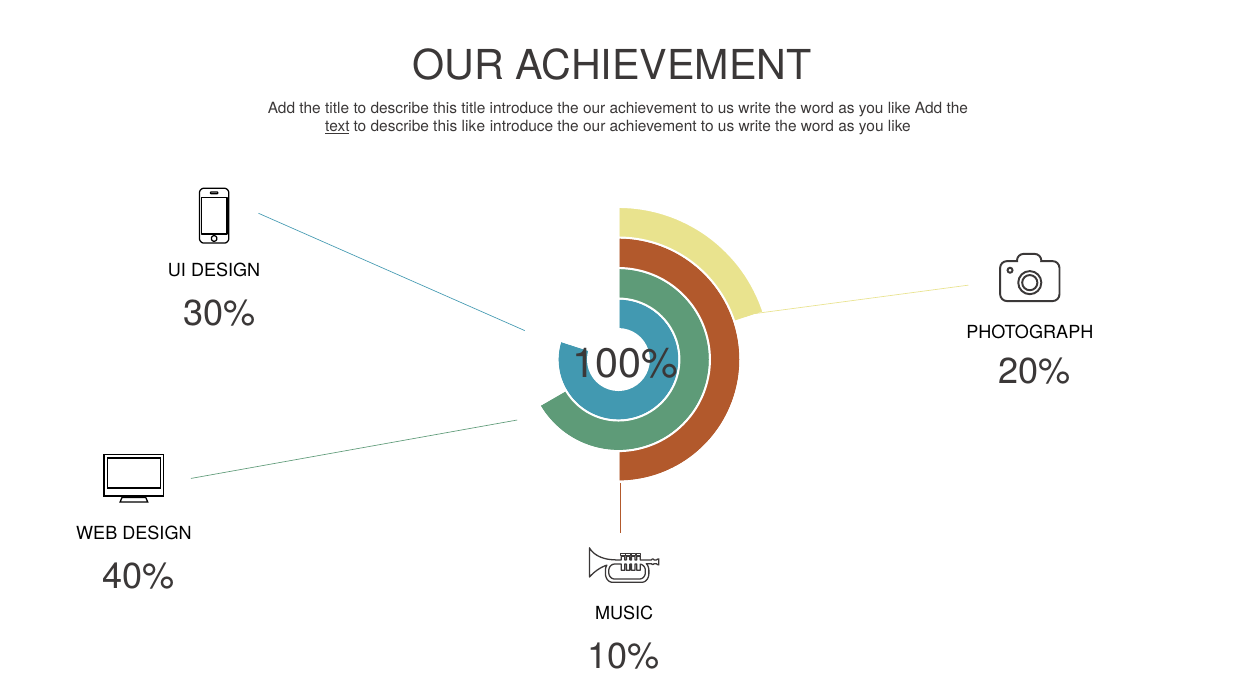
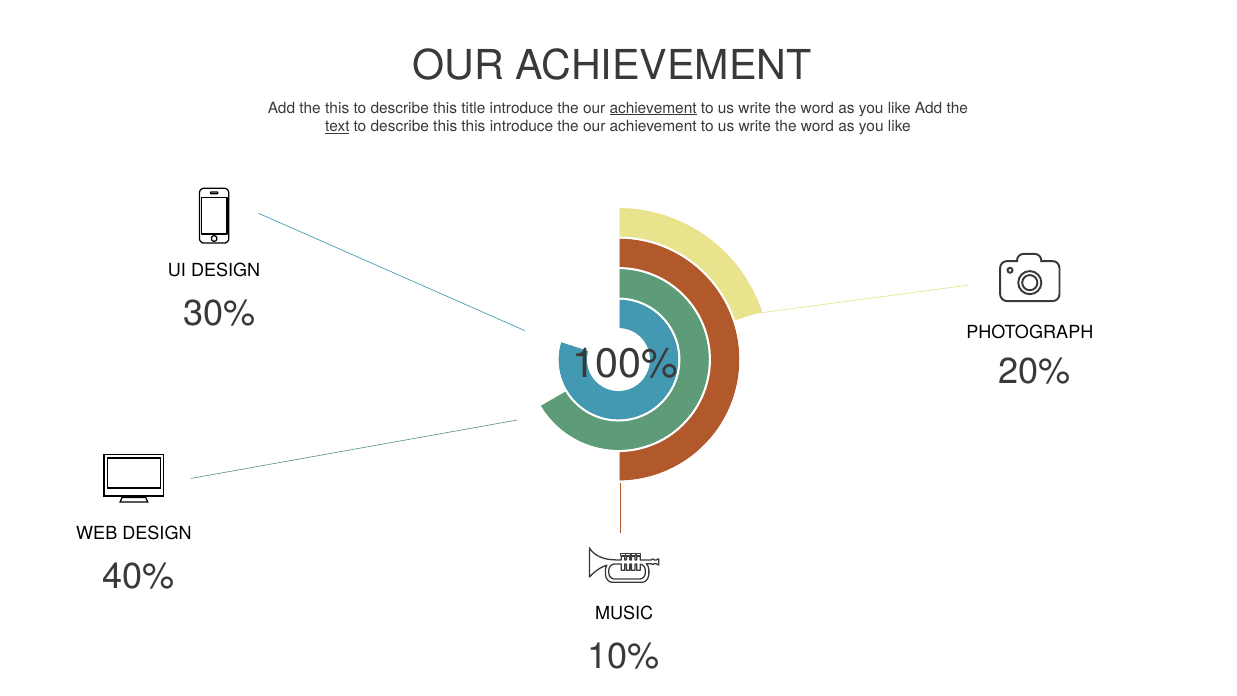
the title: title -> this (337, 108)
achievement underline: none -> present (653, 108)
this like: like -> this (473, 127)
